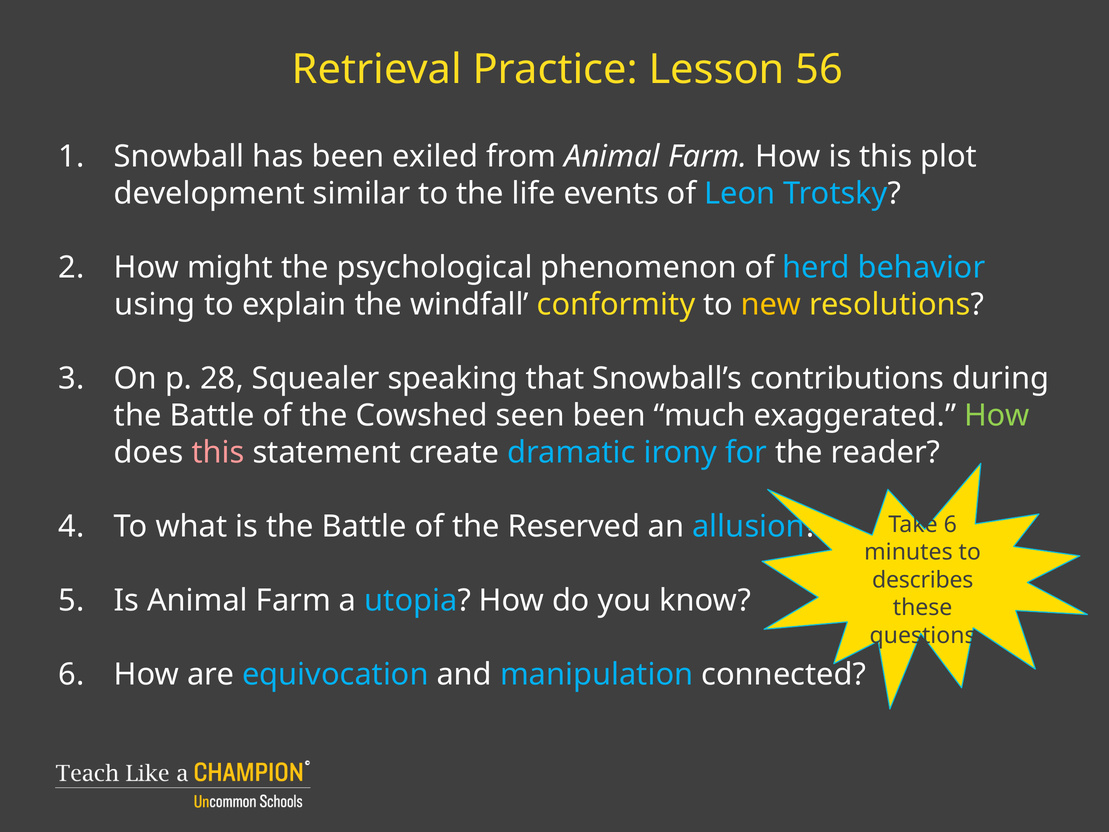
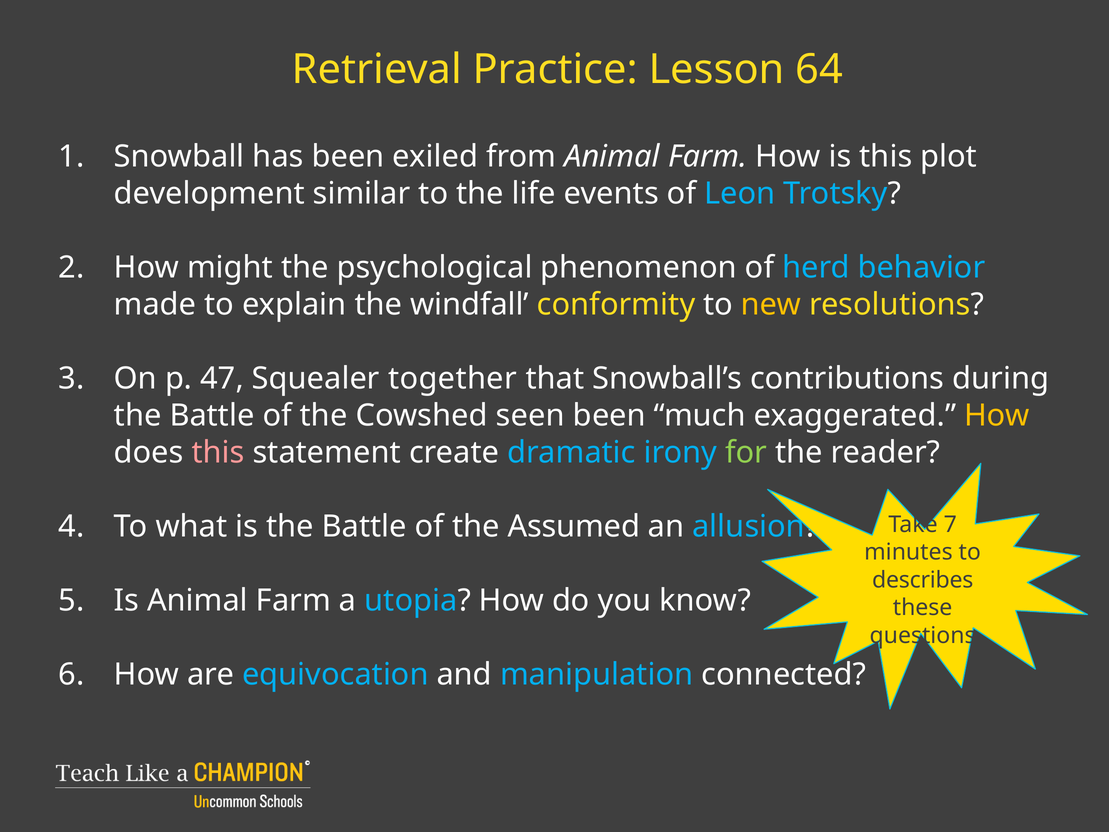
56: 56 -> 64 (819, 70)
using: using -> made (155, 304)
28: 28 -> 47 (222, 378)
speaking: speaking -> together (453, 378)
How colour: light green -> yellow (997, 415)
for colour: light blue -> light green (746, 452)
Reserved: Reserved -> Assumed (574, 526)
Take 6: 6 -> 7 (950, 524)
